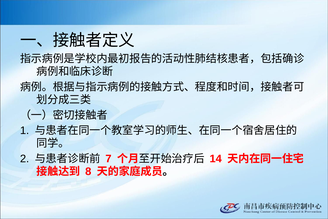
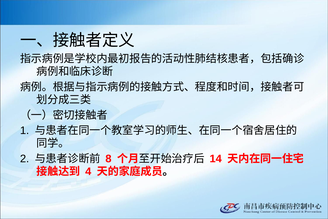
7: 7 -> 8 (108, 159)
8: 8 -> 4 (88, 172)
